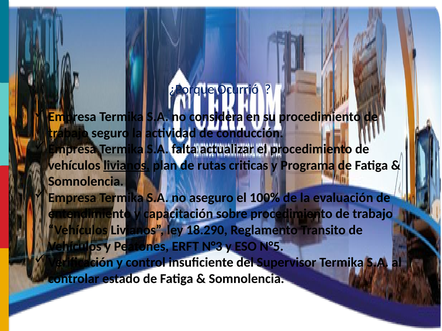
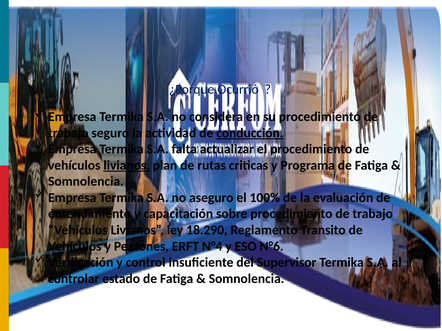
conducción underline: none -> present (250, 133)
N°3: N°3 -> N°4 (212, 247)
N°5: N°5 -> N°6 (272, 247)
